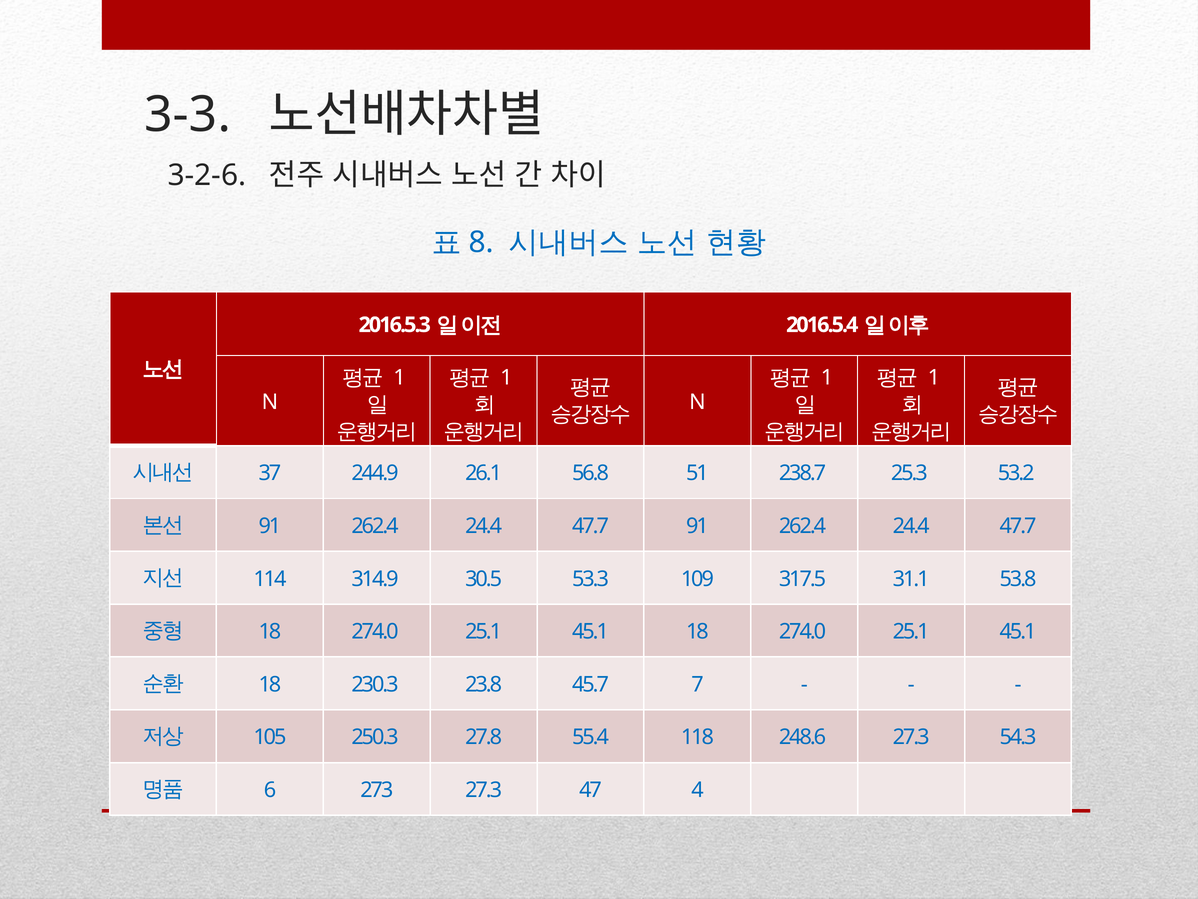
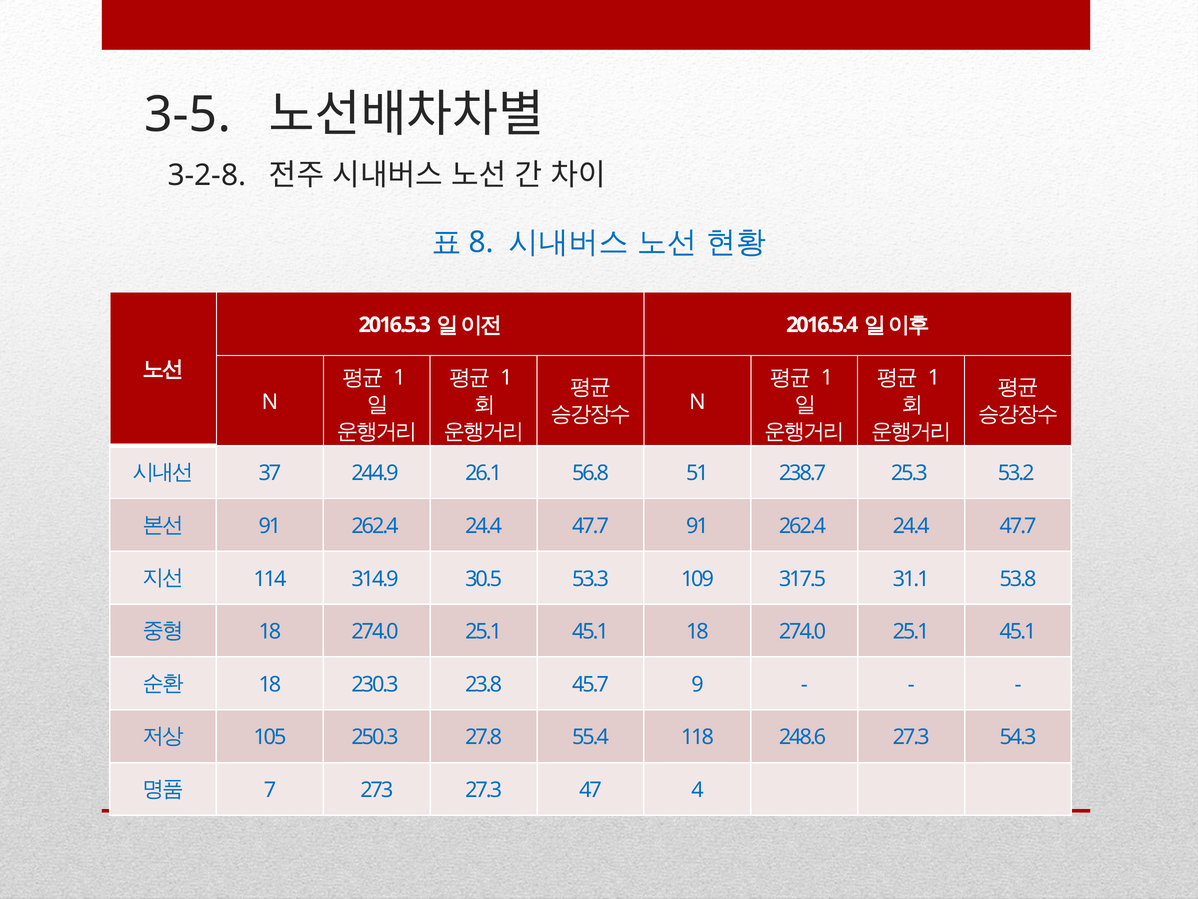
3-3: 3-3 -> 3-5 (188, 115)
3-2-6: 3-2-6 -> 3-2-8 (207, 175)
7: 7 -> 9 (697, 684)
6: 6 -> 7 (270, 790)
